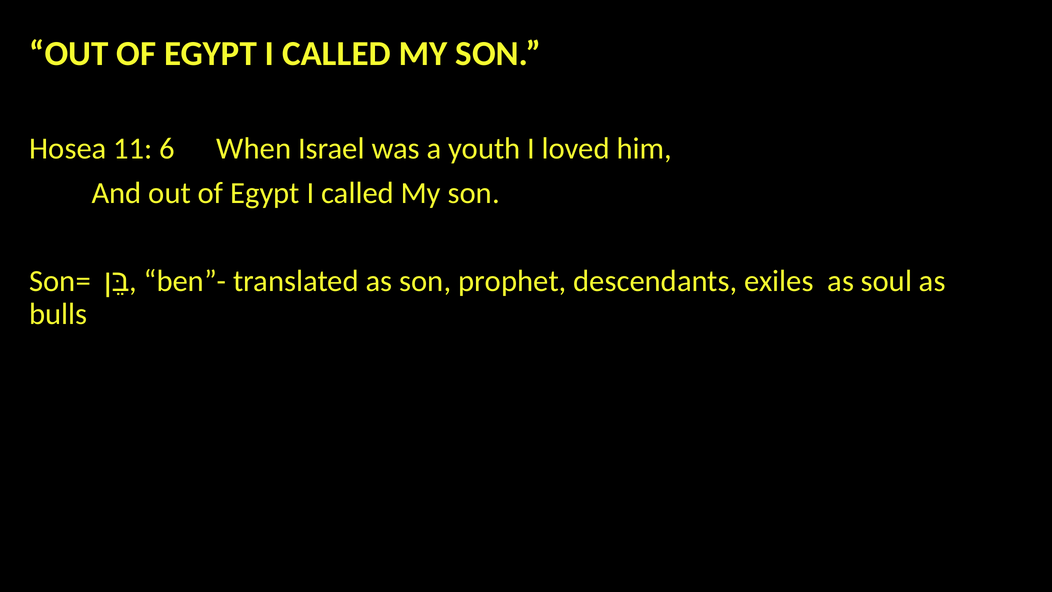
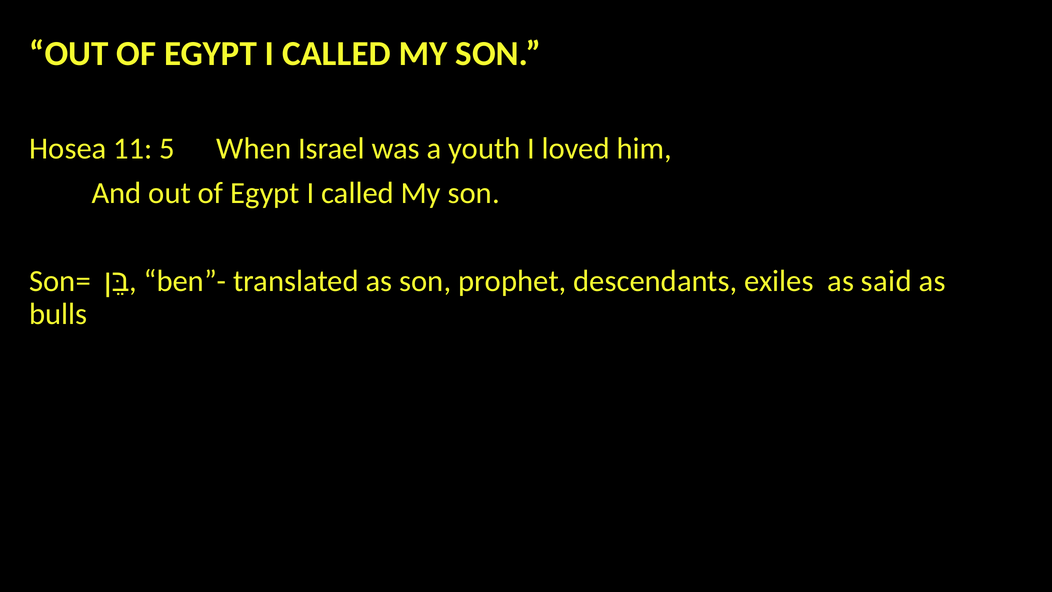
6: 6 -> 5 (167, 149)
soul: soul -> said (886, 281)
